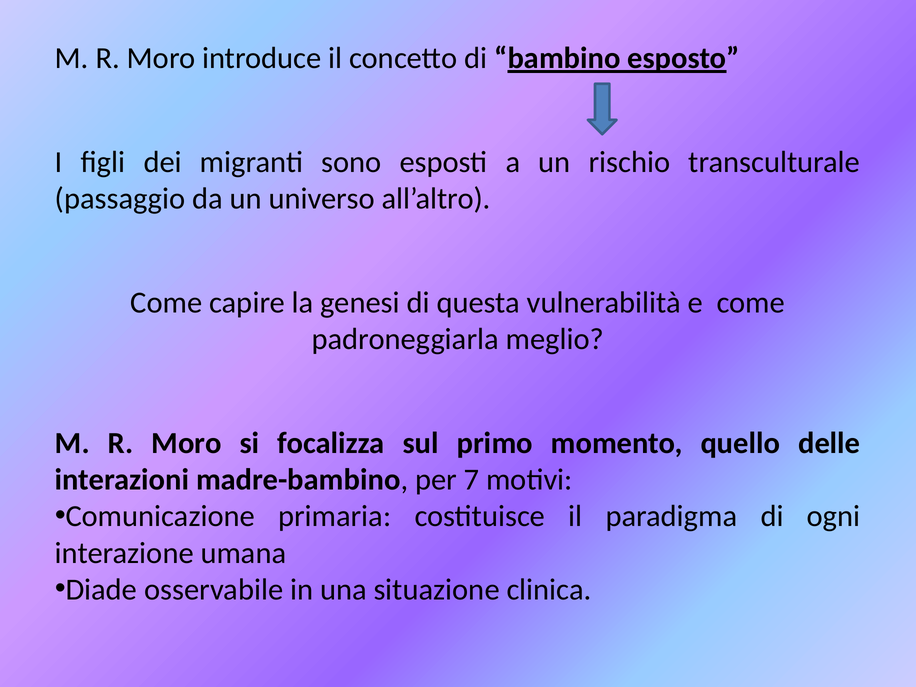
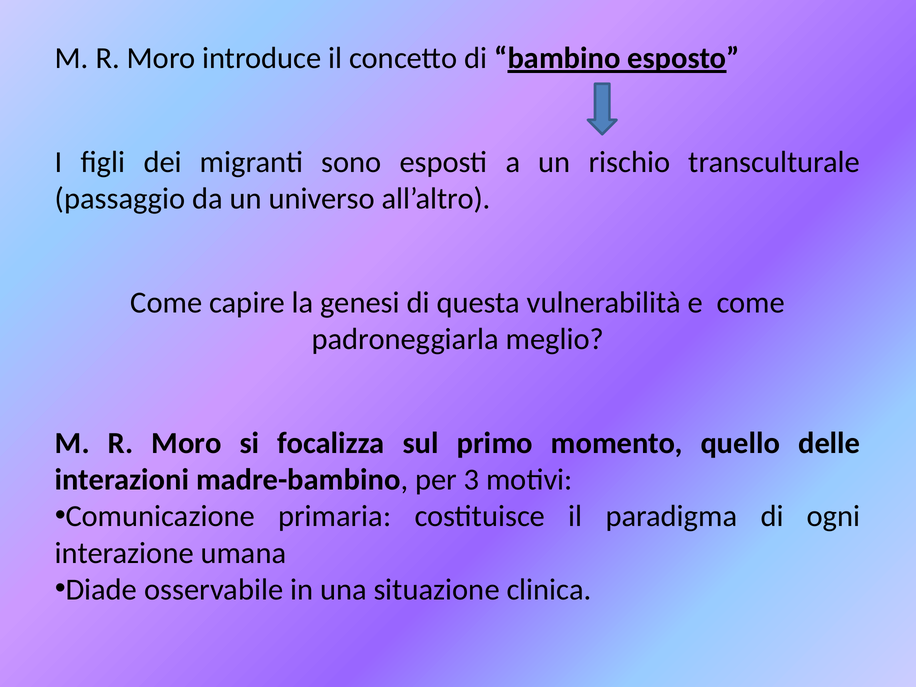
7: 7 -> 3 (471, 480)
